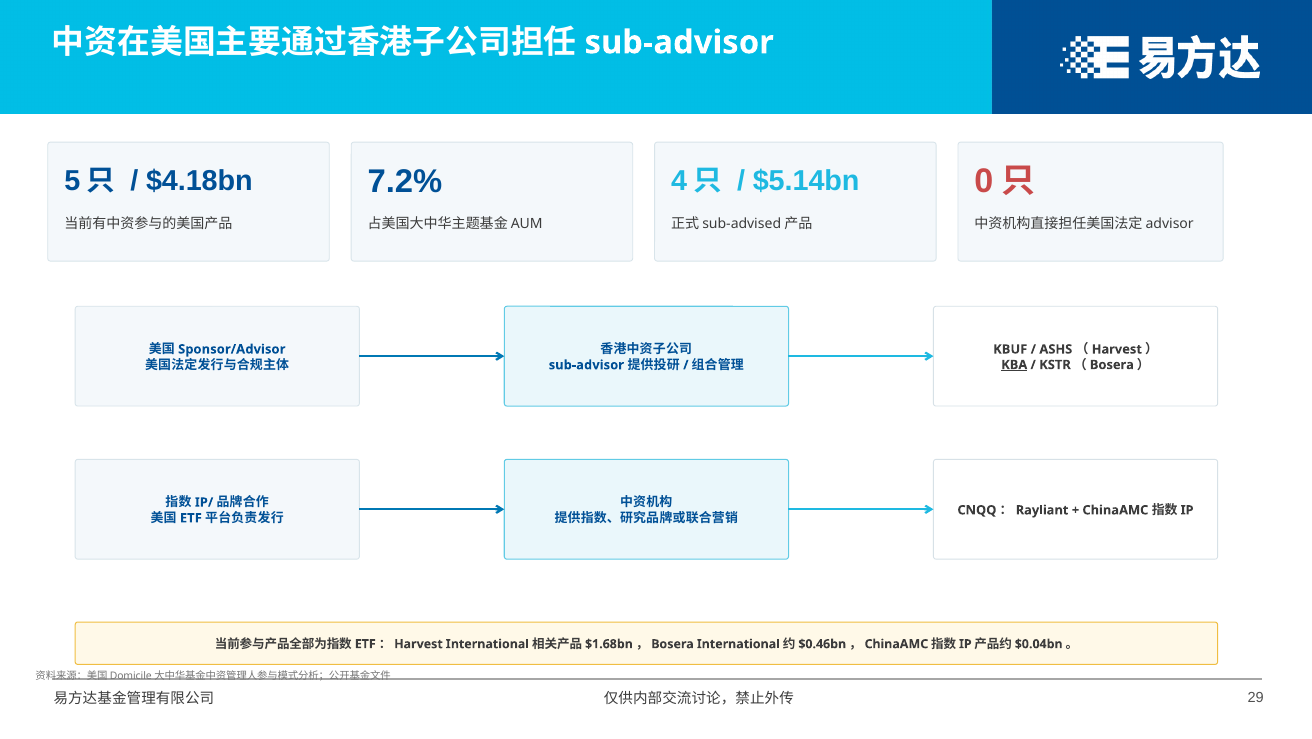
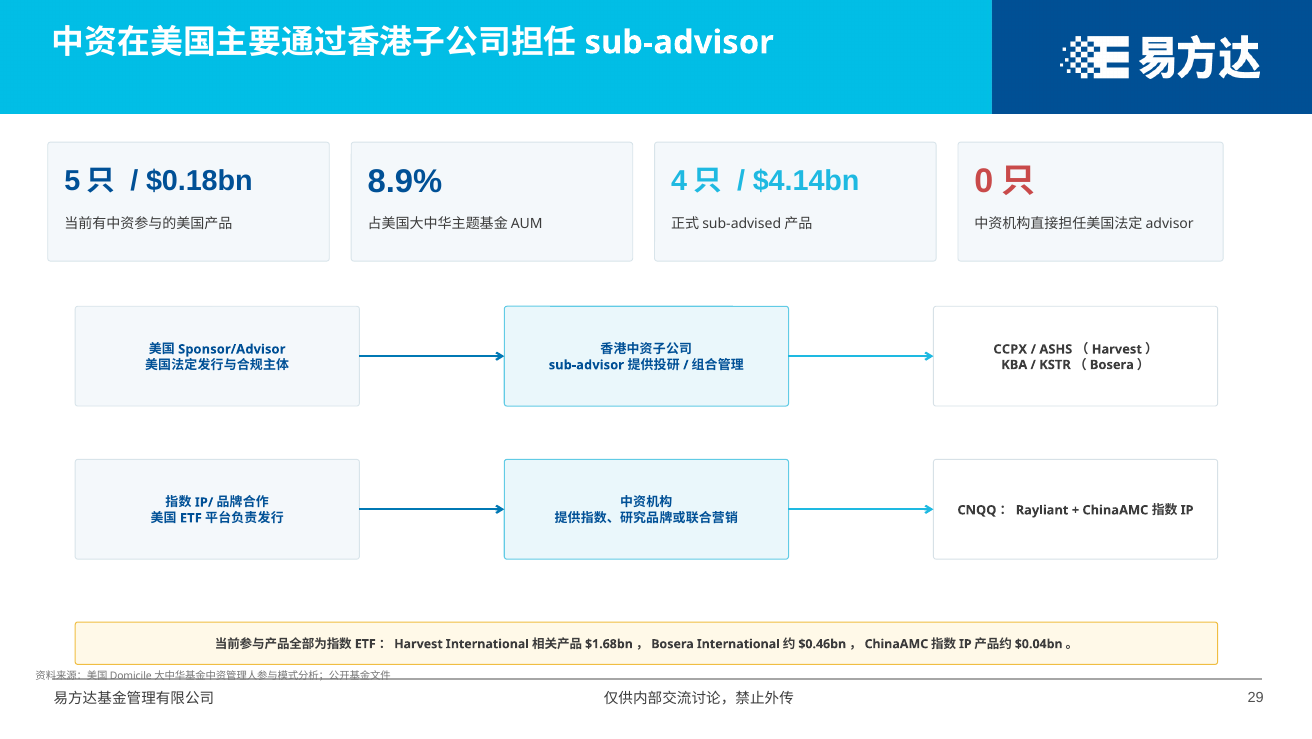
7.2%: 7.2% -> 8.9% (405, 181)
$4.18bn: $4.18bn -> $0.18bn (199, 181)
$5.14bn: $5.14bn -> $4.14bn (806, 181)
KBUF: KBUF -> CCPX (1010, 349)
KBA underline: present -> none (1014, 365)
